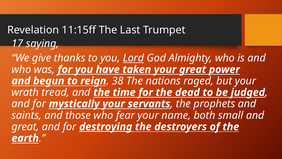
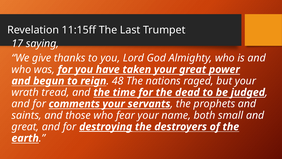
Lord underline: present -> none (133, 58)
38: 38 -> 48 (118, 81)
mystically: mystically -> comments (74, 104)
